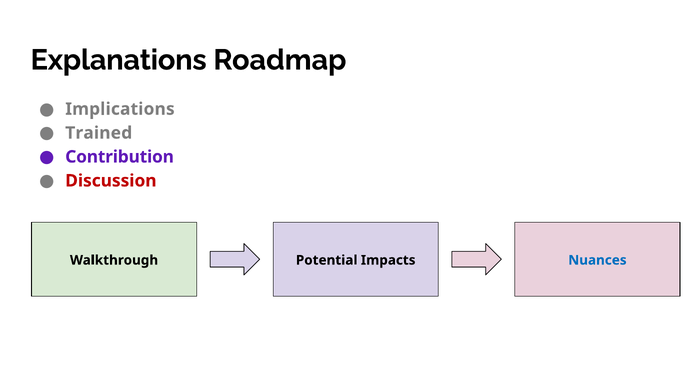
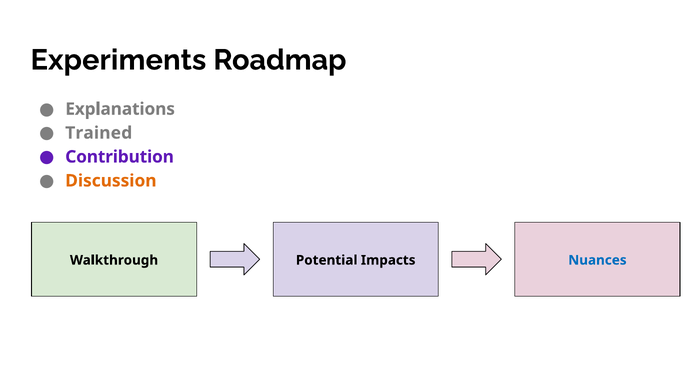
Explanations: Explanations -> Experiments (118, 60)
Implications: Implications -> Explanations (120, 109)
Discussion colour: red -> orange (111, 181)
